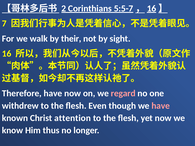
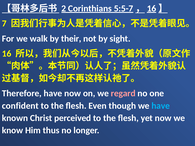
withdrew: withdrew -> confident (20, 106)
have colour: pink -> light blue (161, 106)
attention: attention -> perceived (73, 118)
